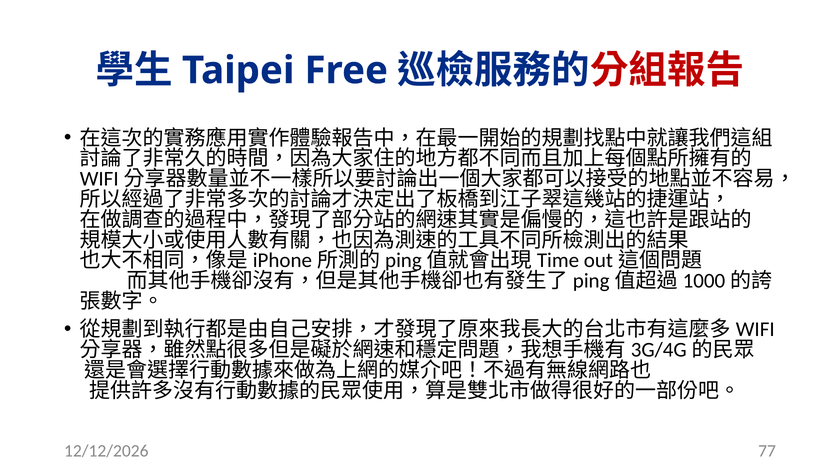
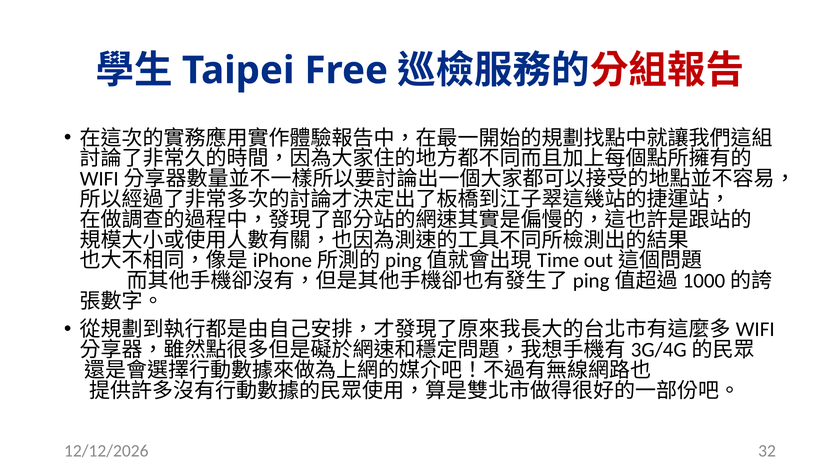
77: 77 -> 32 (767, 452)
